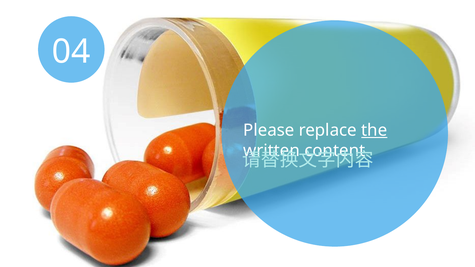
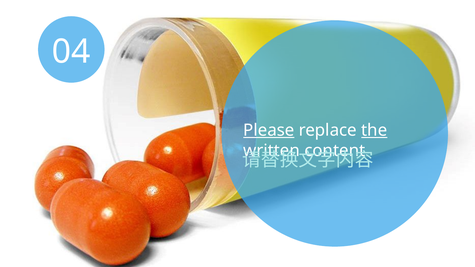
Please underline: none -> present (269, 130)
